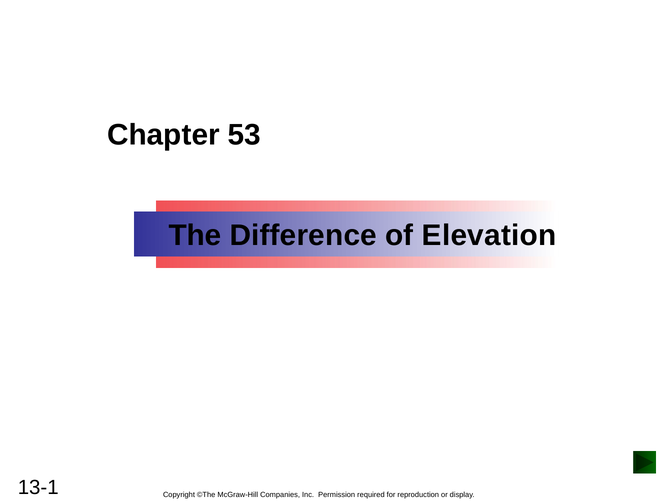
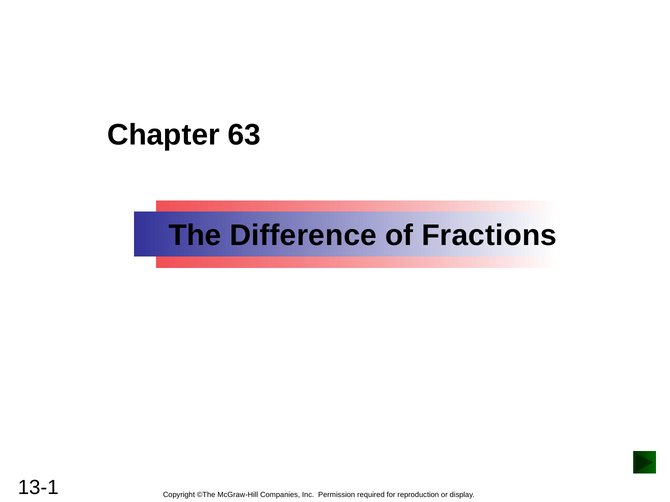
53: 53 -> 63 (244, 135)
Elevation: Elevation -> Fractions (489, 235)
